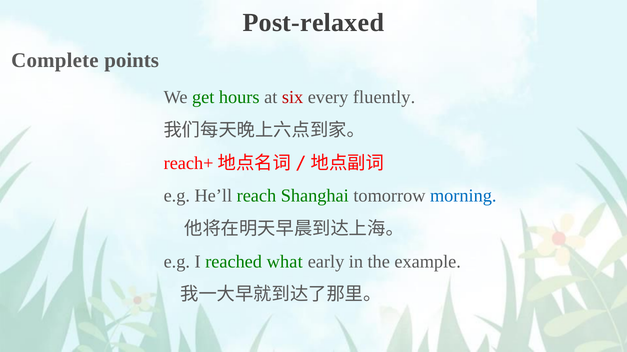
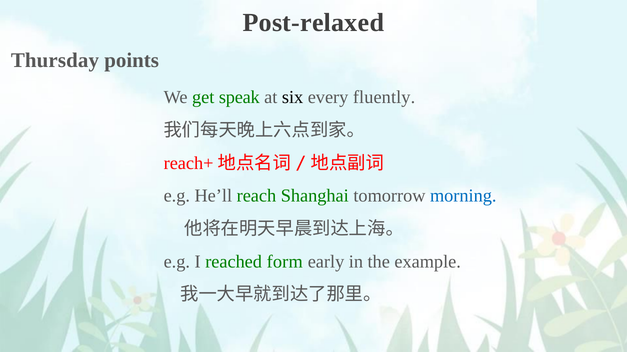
Complete: Complete -> Thursday (55, 60)
hours: hours -> speak (239, 98)
six colour: red -> black (293, 98)
what: what -> form (285, 262)
